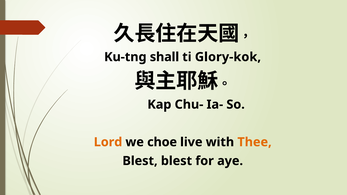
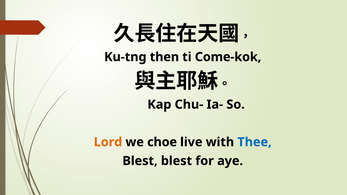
shall: shall -> then (164, 57)
Glory-kok: Glory-kok -> Come-kok (228, 57)
Thee colour: orange -> blue (255, 142)
